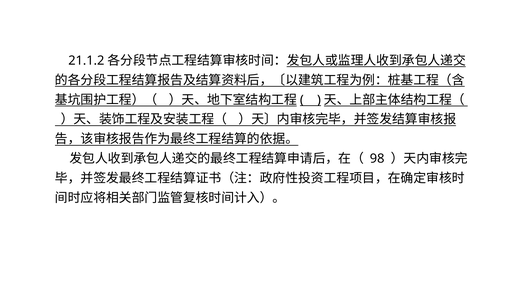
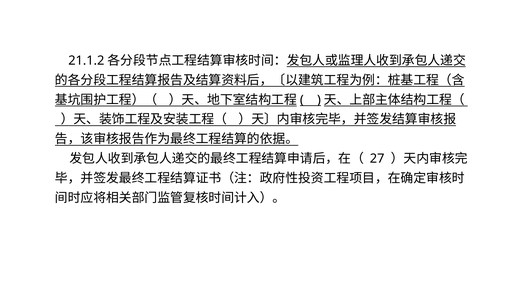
98: 98 -> 27 (377, 159)
